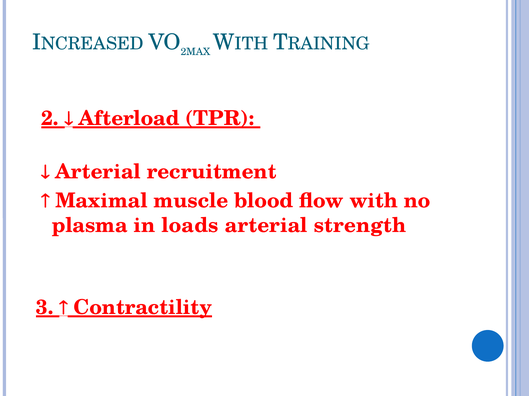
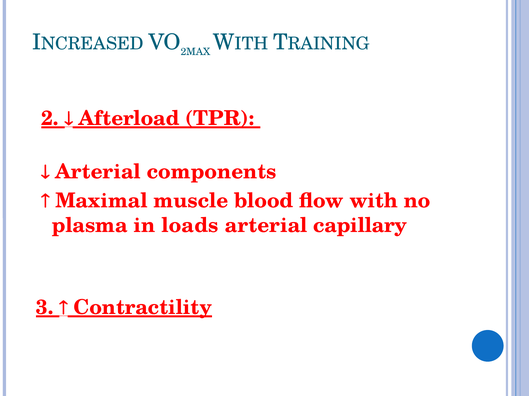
recruitment: recruitment -> components (212, 172)
strength: strength -> capillary (360, 226)
